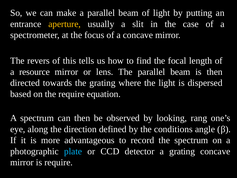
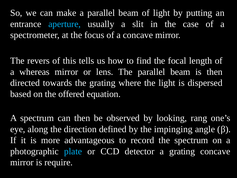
aperture colour: yellow -> light blue (65, 24)
resource: resource -> whereas (35, 72)
the require: require -> offered (72, 94)
conditions: conditions -> impinging (173, 129)
